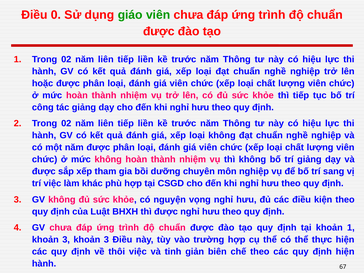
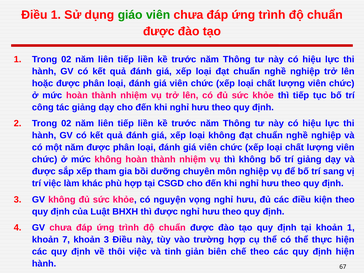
Điều 0: 0 -> 1 (56, 15)
3: 3 -> 7 (66, 240)
